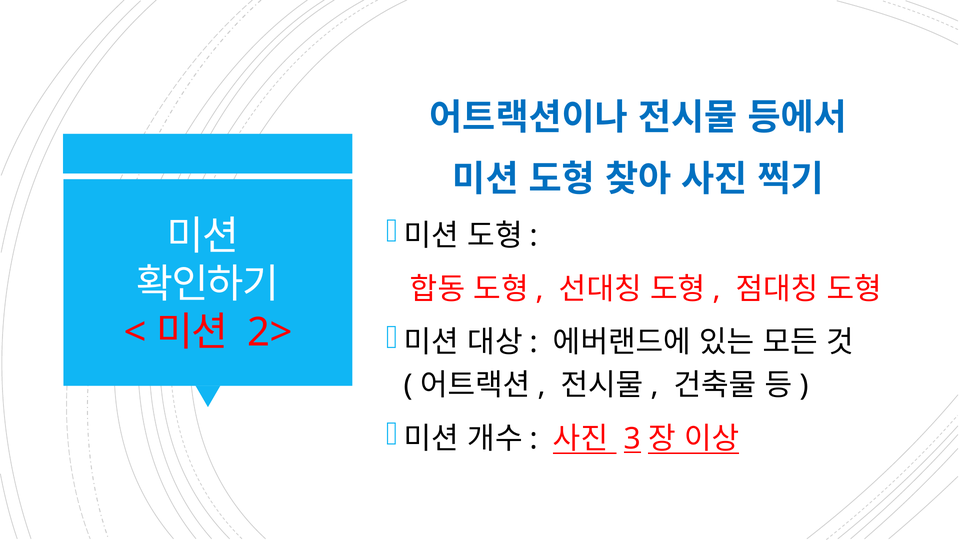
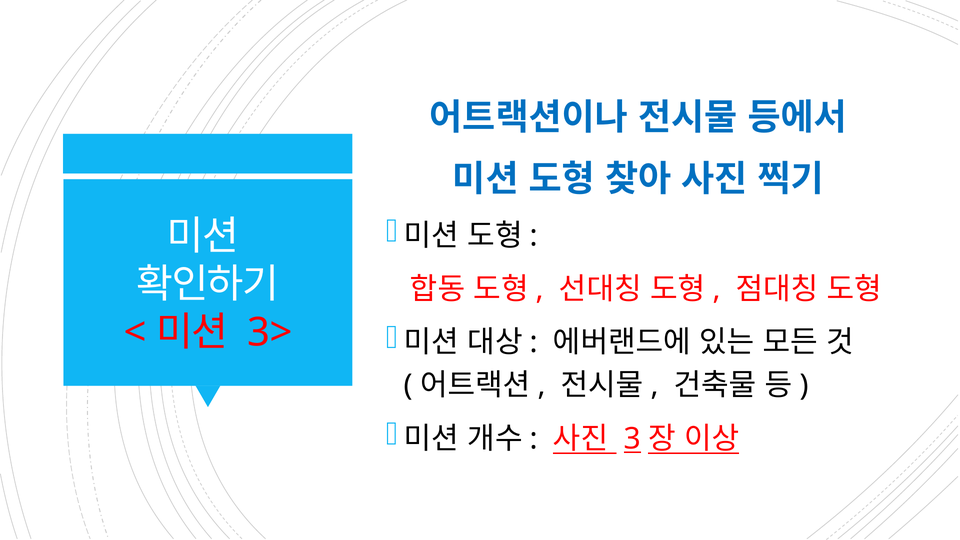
2>: 2> -> 3> (270, 333)
